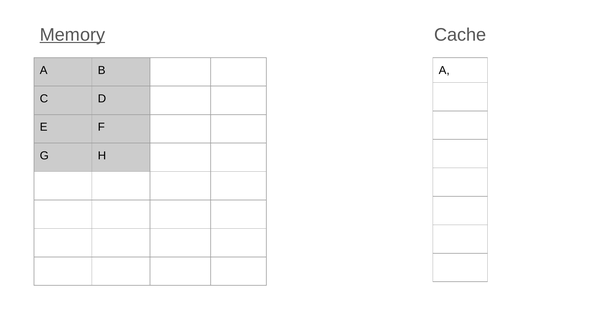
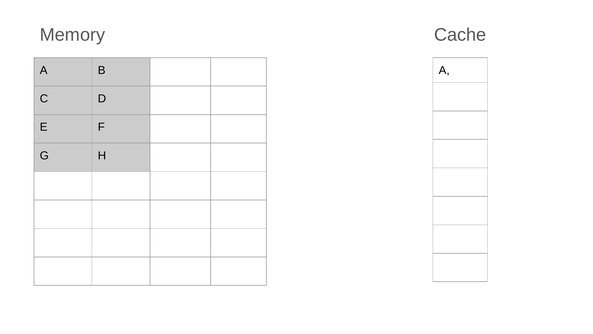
Memory underline: present -> none (72, 35)
